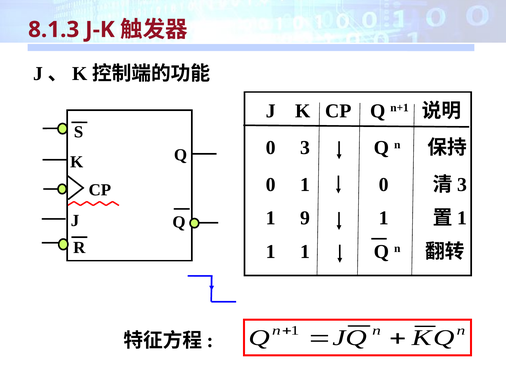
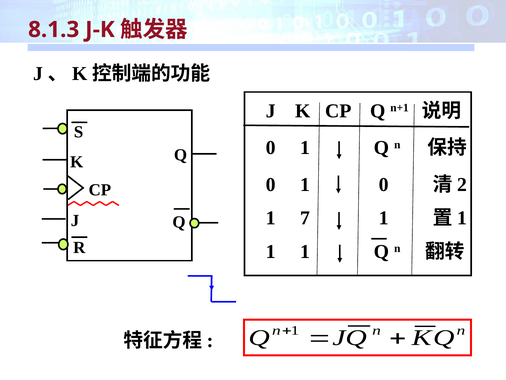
3: 3 -> 1 (305, 148)
3: 3 -> 2 (462, 184)
9: 9 -> 7 (305, 218)
